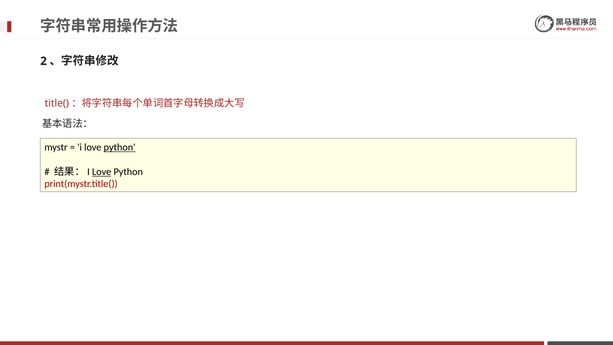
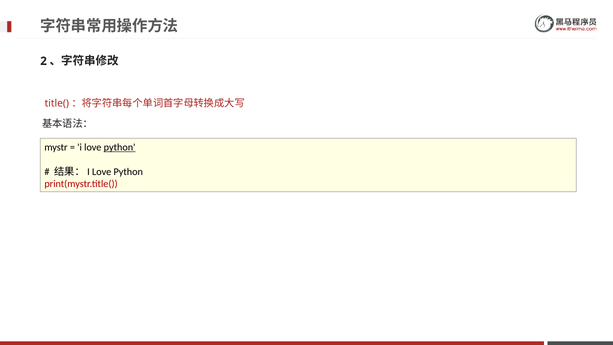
Love underline: present -> none (102, 172)
